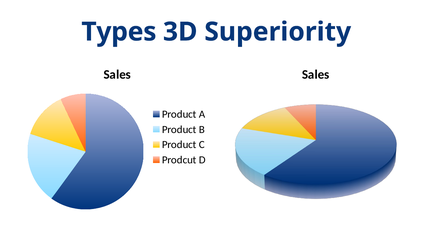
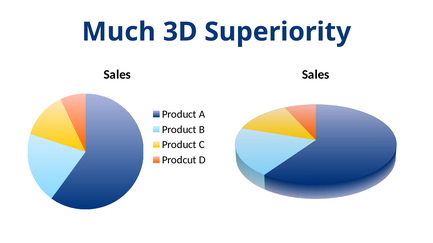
Types: Types -> Much (119, 32)
